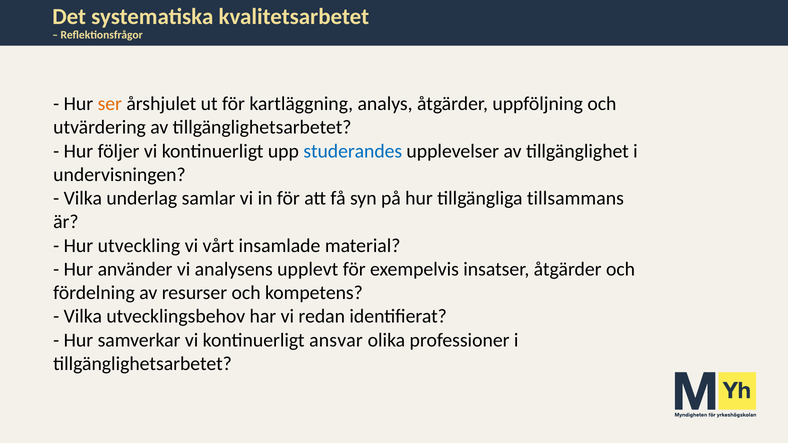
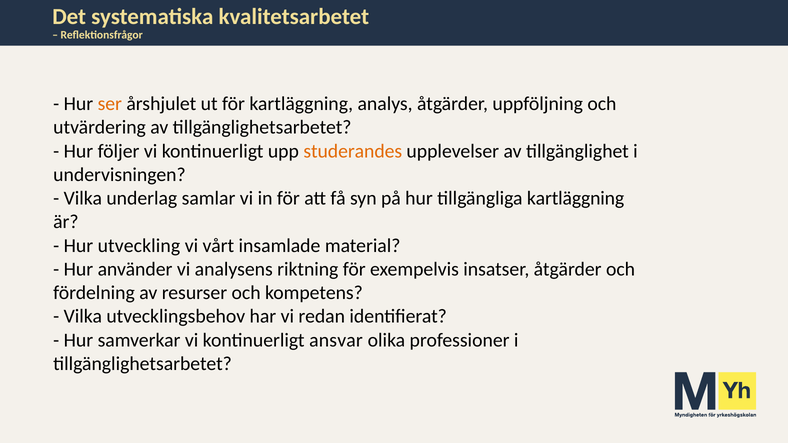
studerandes colour: blue -> orange (353, 151)
tillgängliga tillsammans: tillsammans -> kartläggning (576, 198)
upplevt: upplevt -> riktning (308, 269)
